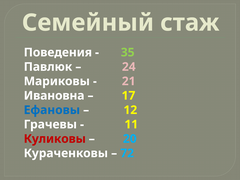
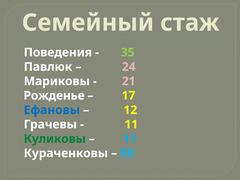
Ивановна: Ивановна -> Рожденье (54, 96)
Куликовы colour: red -> green (55, 139)
20: 20 -> 11 (130, 139)
72: 72 -> 50 (127, 153)
